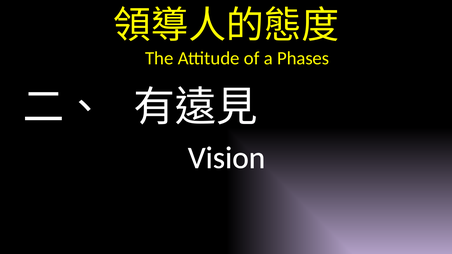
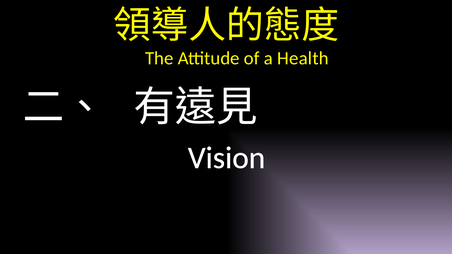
Phases: Phases -> Health (303, 58)
